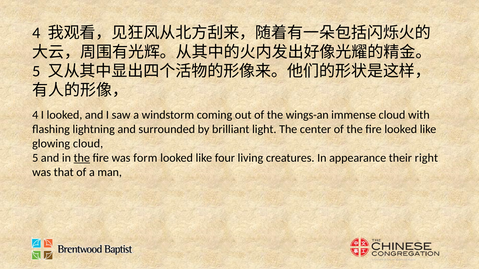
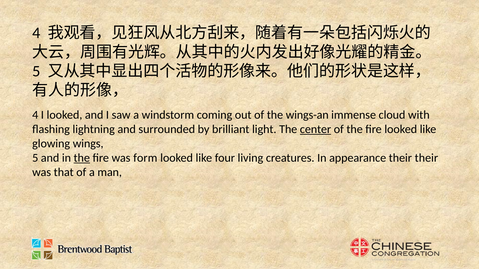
center underline: none -> present (316, 129)
glowing cloud: cloud -> wings (88, 144)
their right: right -> their (426, 158)
